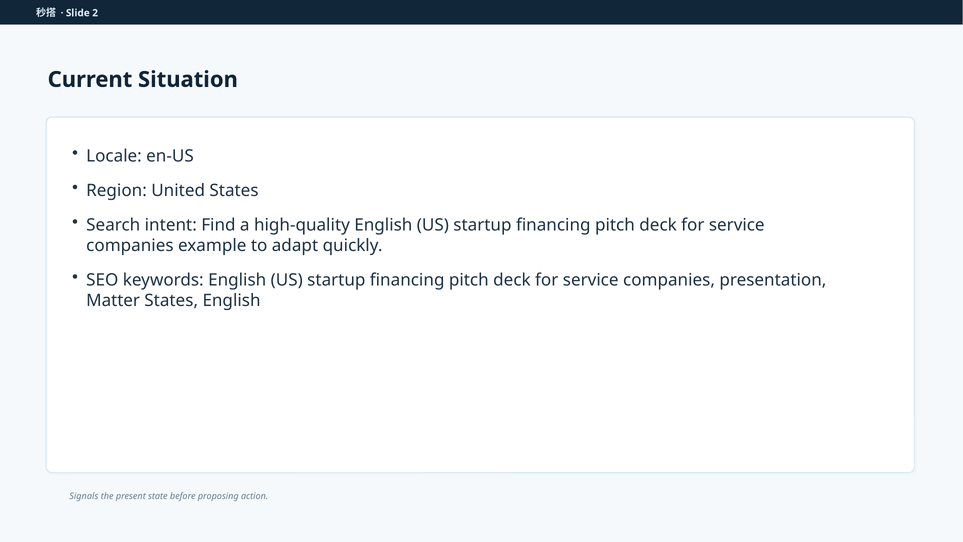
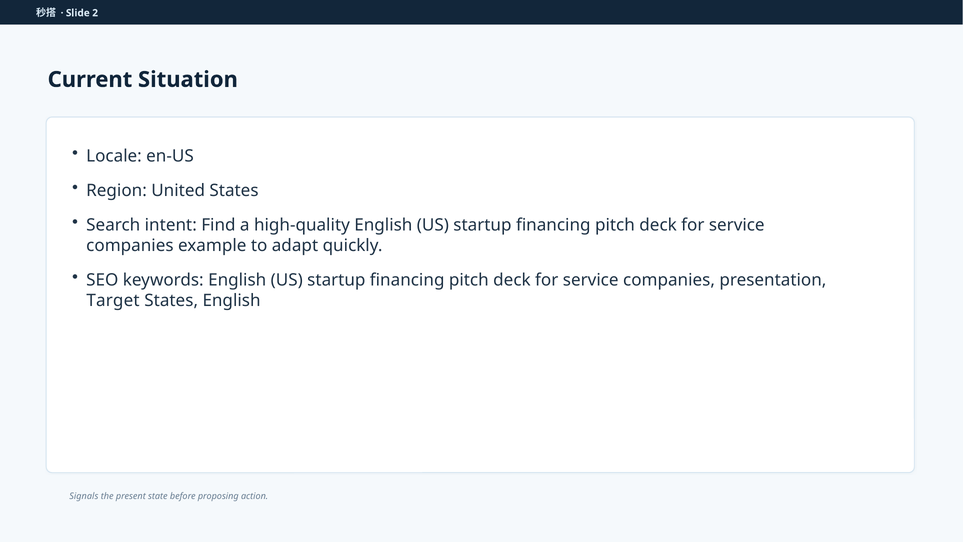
Matter: Matter -> Target (113, 300)
